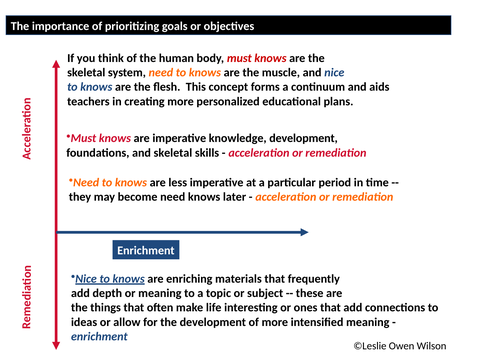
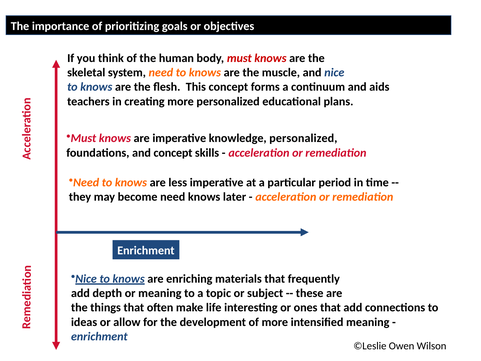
knowledge development: development -> personalized (303, 138)
and skeletal: skeletal -> concept (173, 153)
